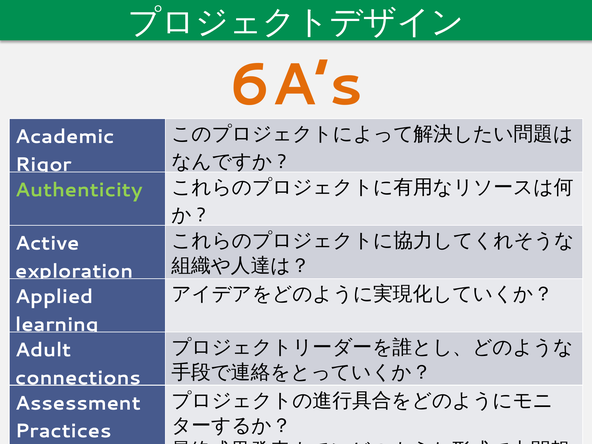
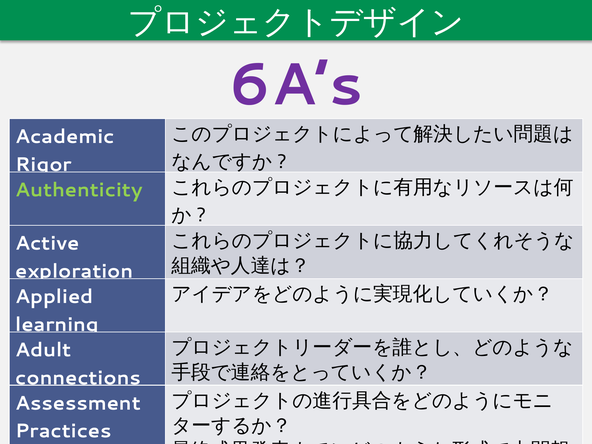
6A’s colour: orange -> purple (296, 85)
